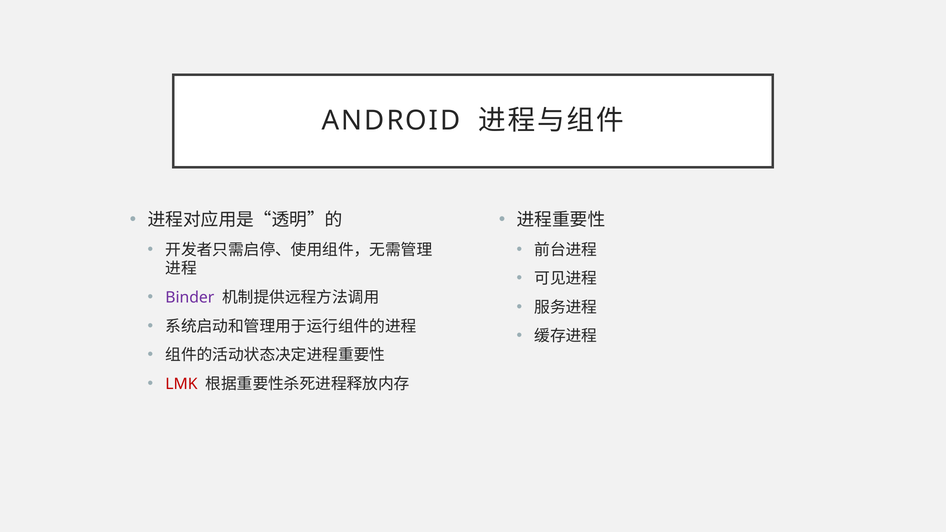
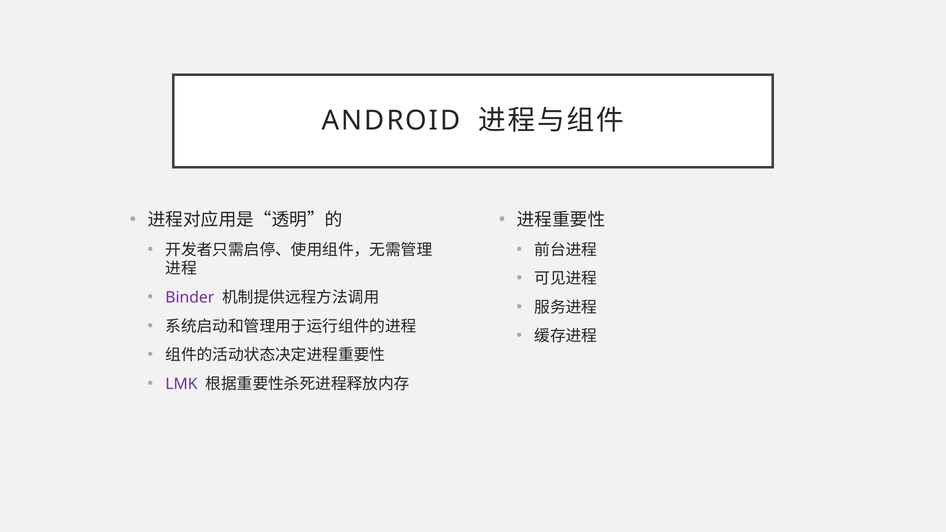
LMK colour: red -> purple (181, 384)
